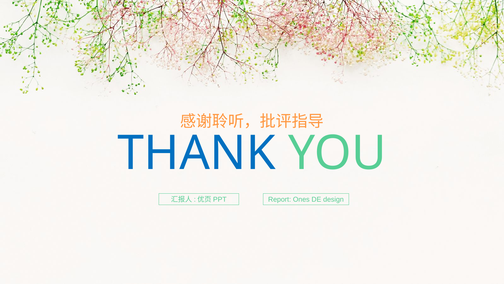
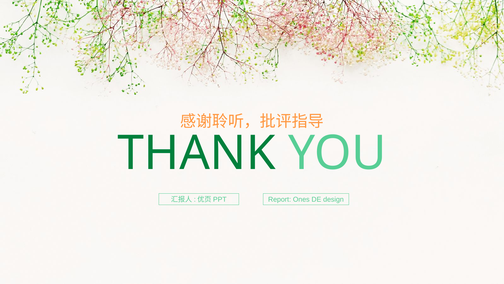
THANK colour: blue -> green (197, 153)
